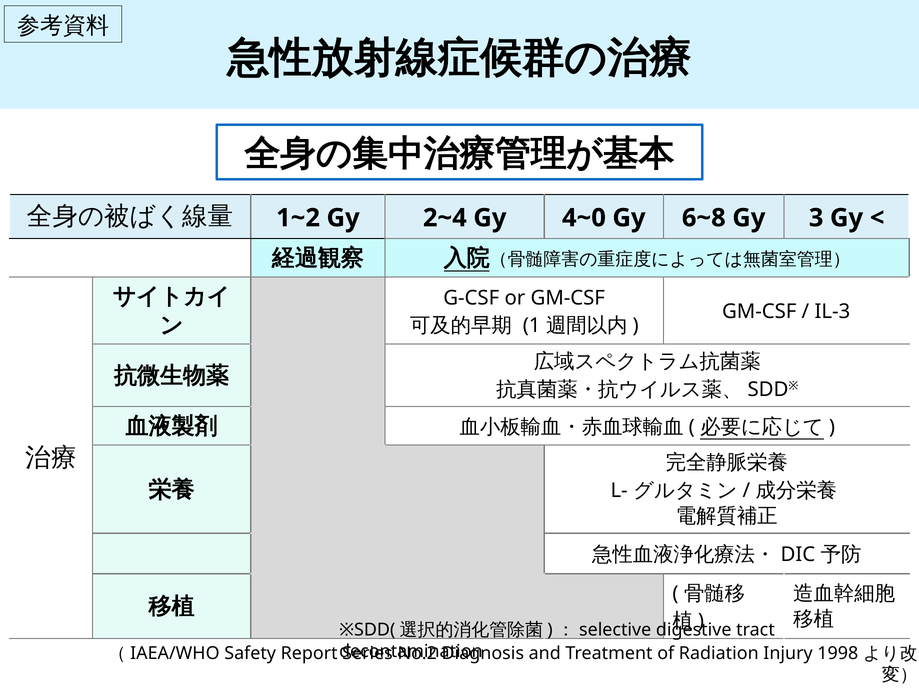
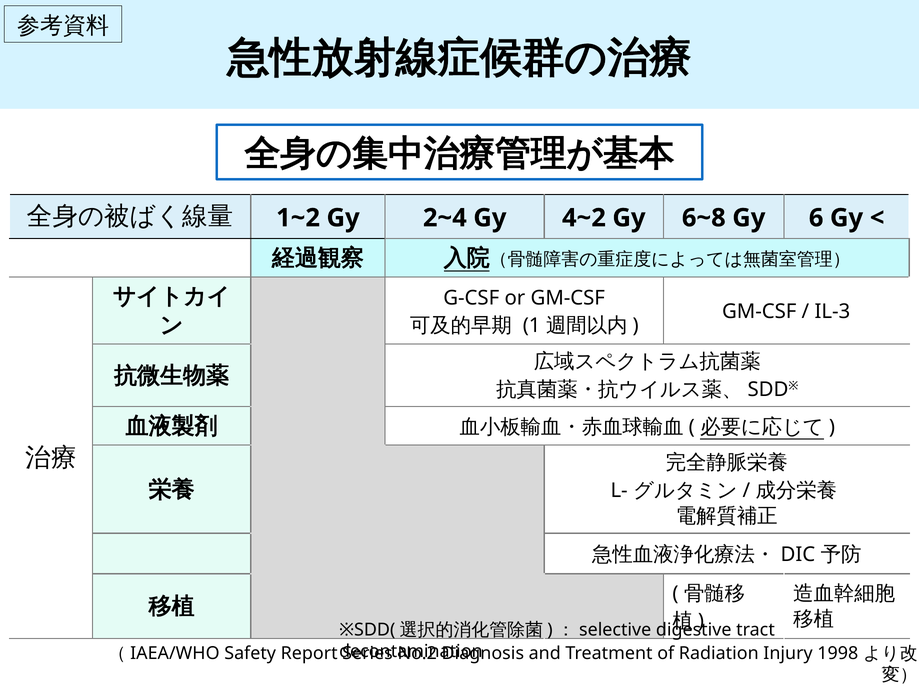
4~0: 4~0 -> 4~2 (584, 218)
3: 3 -> 6 (816, 218)
